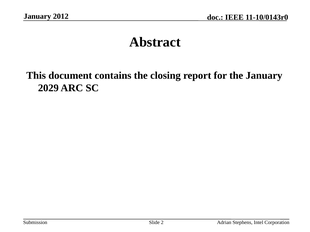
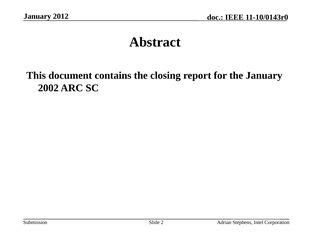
2029: 2029 -> 2002 (48, 88)
